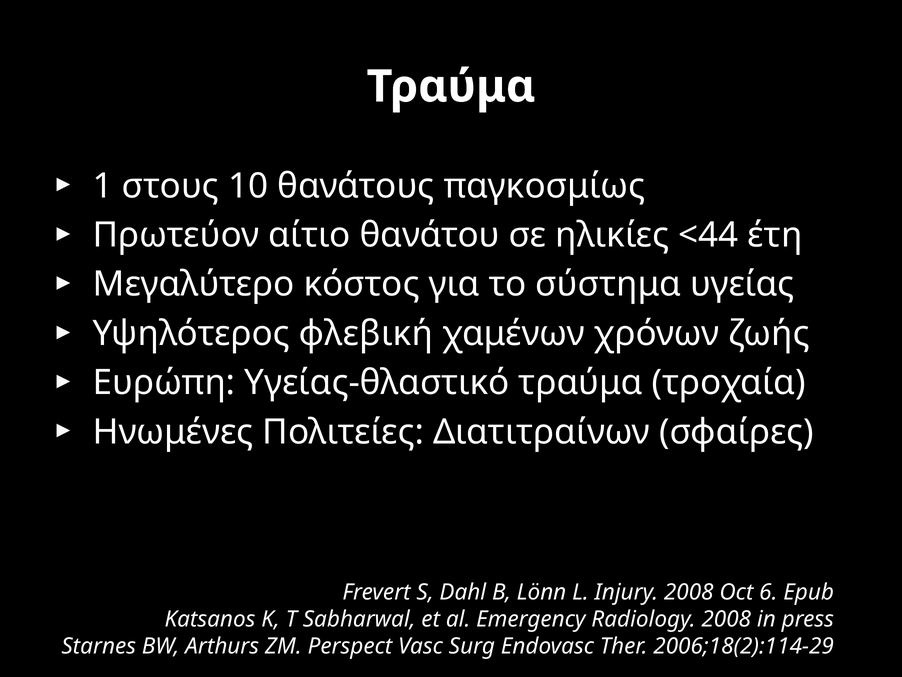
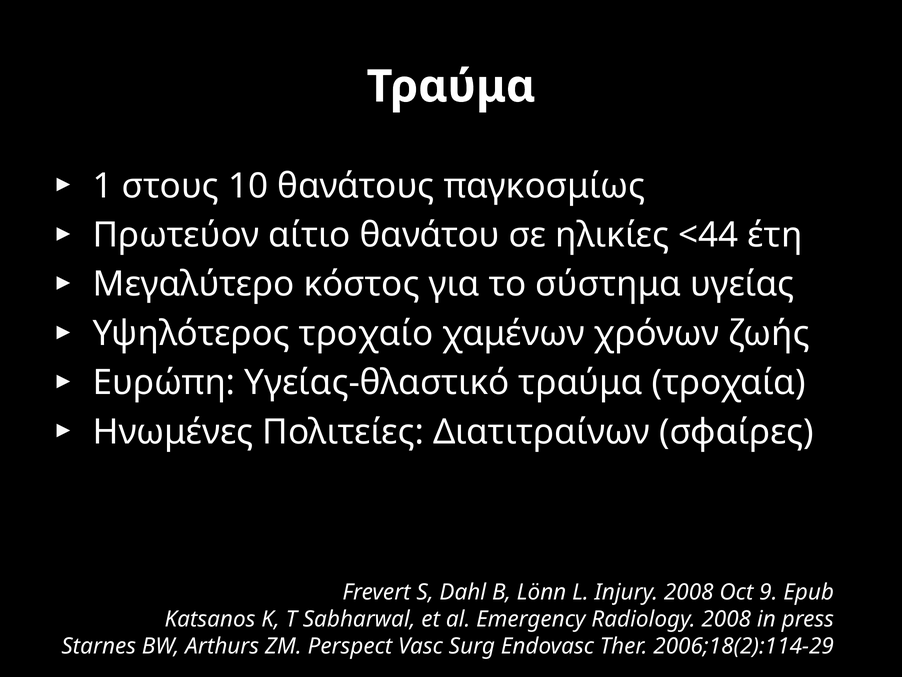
φλεβική: φλεβική -> τροχαίο (366, 333)
6: 6 -> 9 (768, 592)
